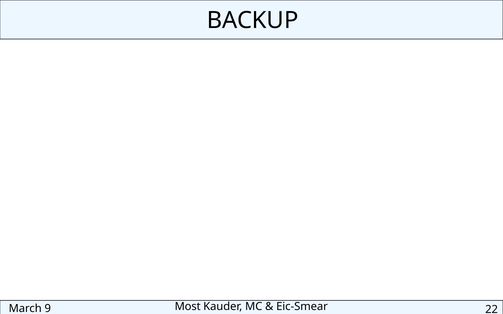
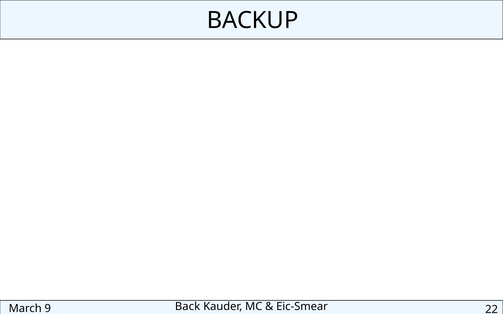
Most: Most -> Back (188, 307)
